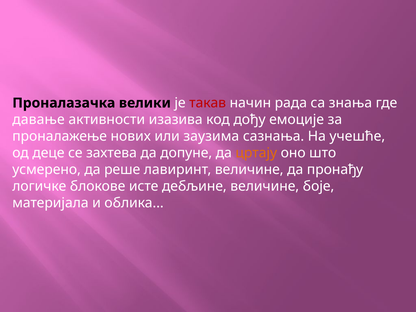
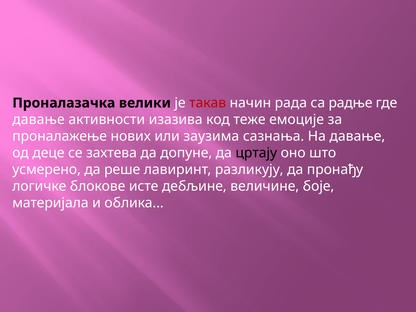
знања: знања -> радње (351, 103)
дођу: дођу -> теже (250, 120)
На учешће: учешће -> давање (357, 136)
цртају colour: orange -> black (256, 153)
лавиринт величине: величине -> разликују (249, 170)
